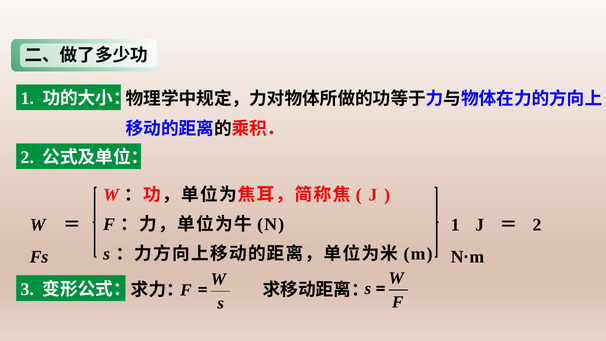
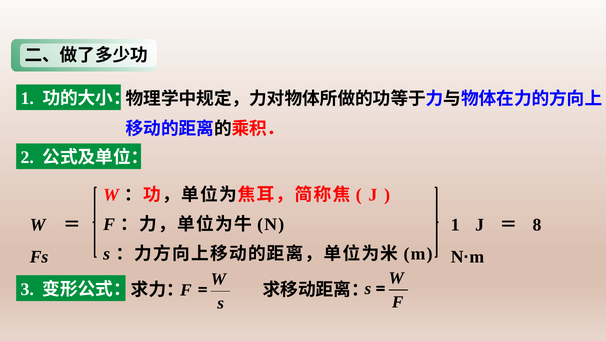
2: 2 -> 8 (537, 225)
